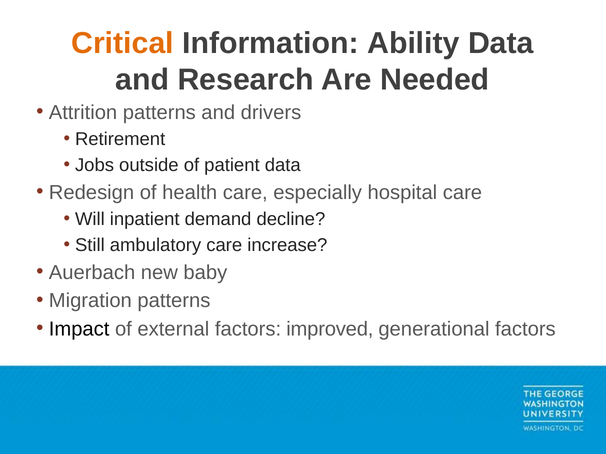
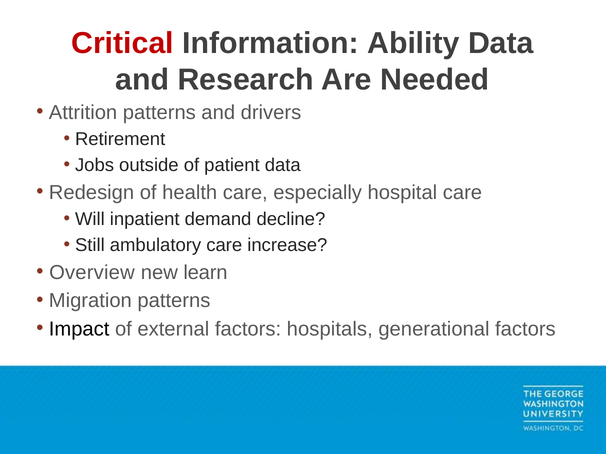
Critical colour: orange -> red (122, 43)
Auerbach: Auerbach -> Overview (92, 273)
baby: baby -> learn (205, 273)
improved: improved -> hospitals (330, 329)
